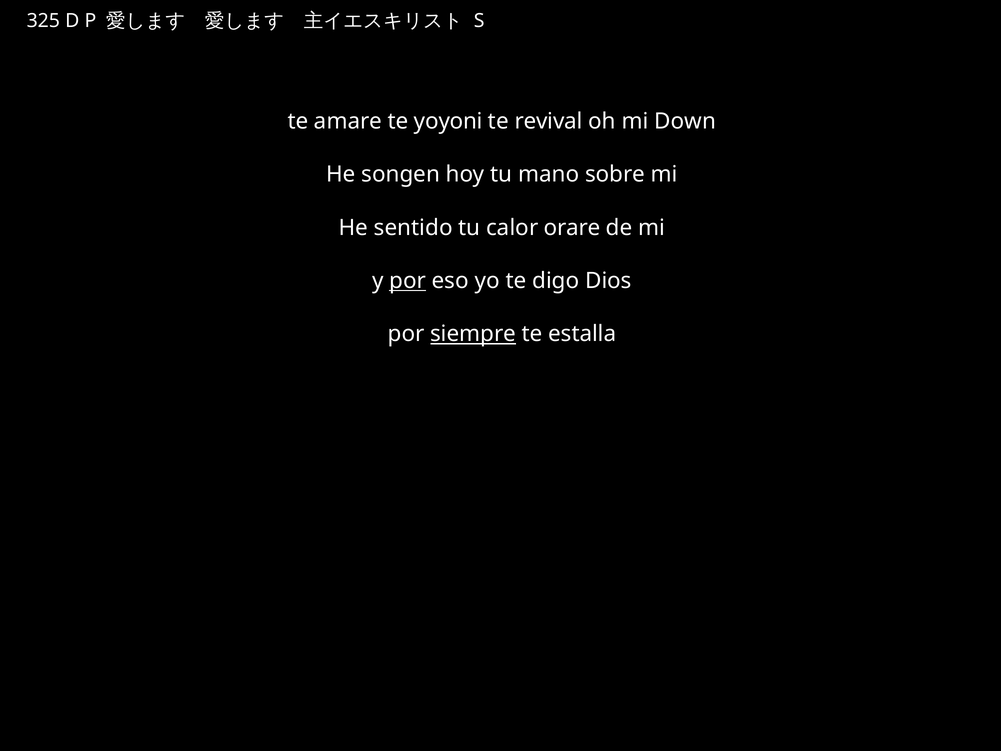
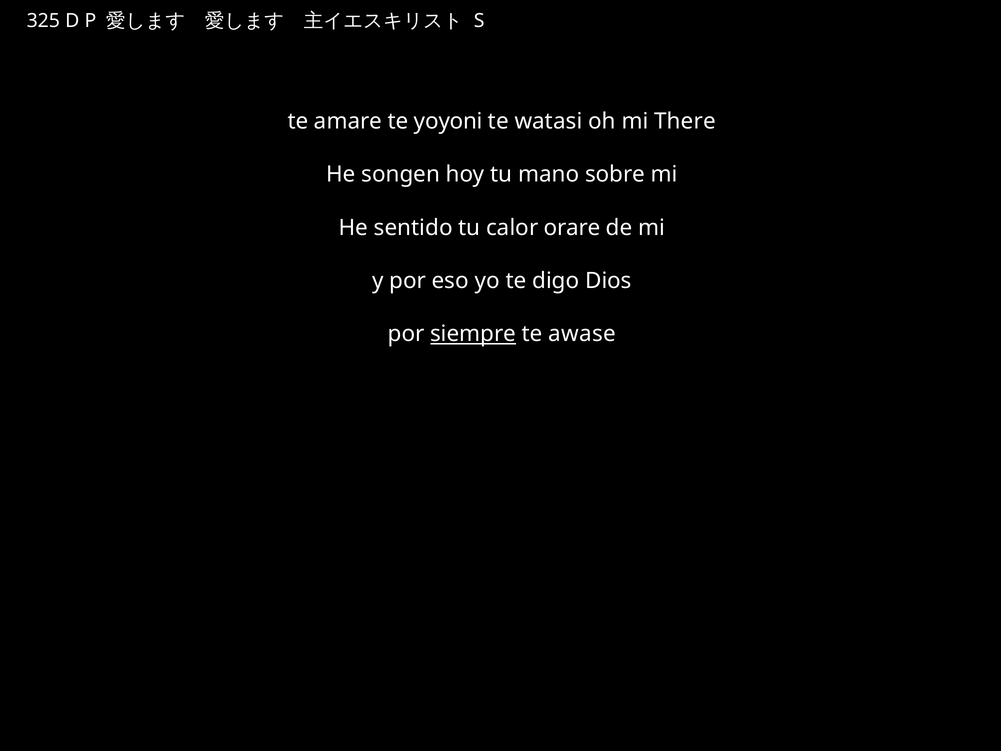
revival: revival -> watasi (548, 121)
Down: Down -> There (685, 121)
por underline: present -> none (408, 281)
estalla: estalla -> awase (582, 334)
